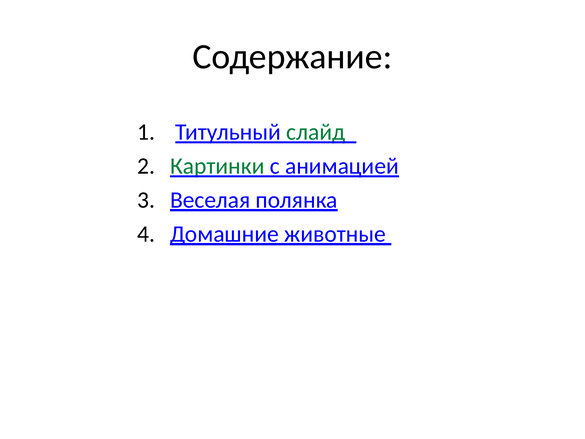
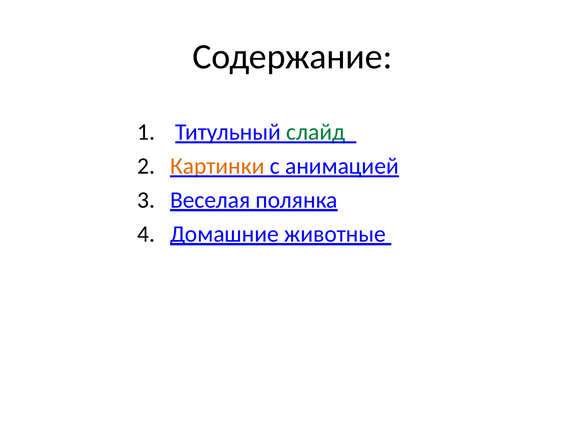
Картинки colour: green -> orange (217, 166)
